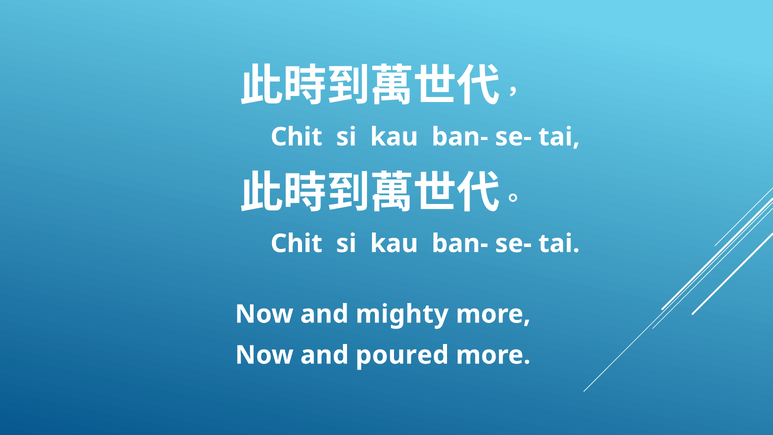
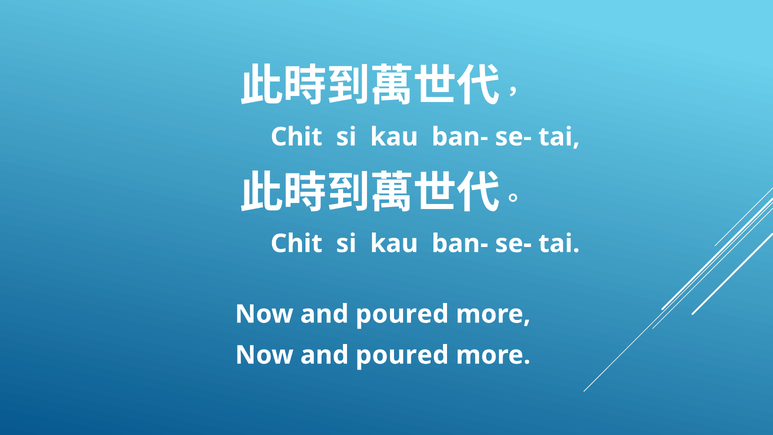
mighty: mighty -> poured (402, 314)
